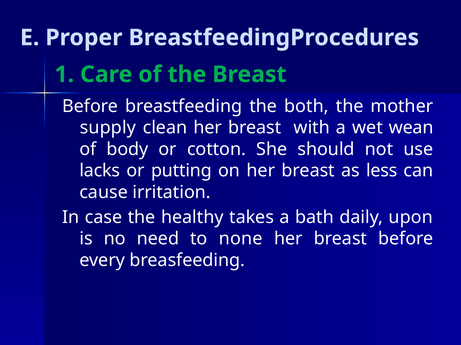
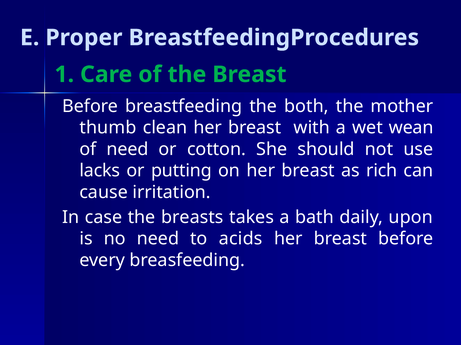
supply: supply -> thumb (108, 128)
of body: body -> need (128, 150)
less: less -> rich (382, 171)
healthy: healthy -> breasts (192, 218)
none: none -> acids (241, 239)
